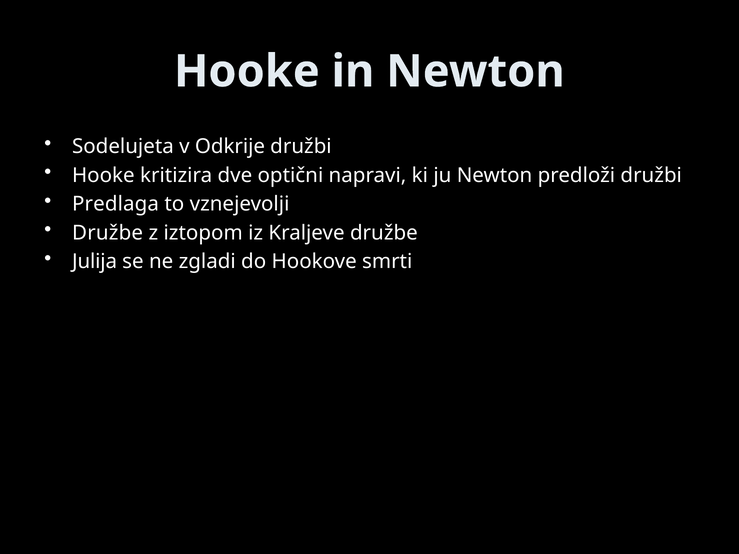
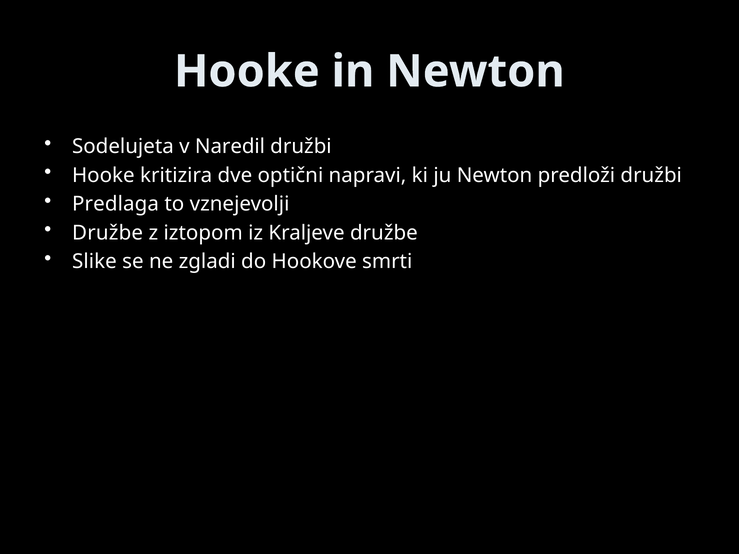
Odkrije: Odkrije -> Naredil (230, 147)
Julija: Julija -> Slike (94, 262)
